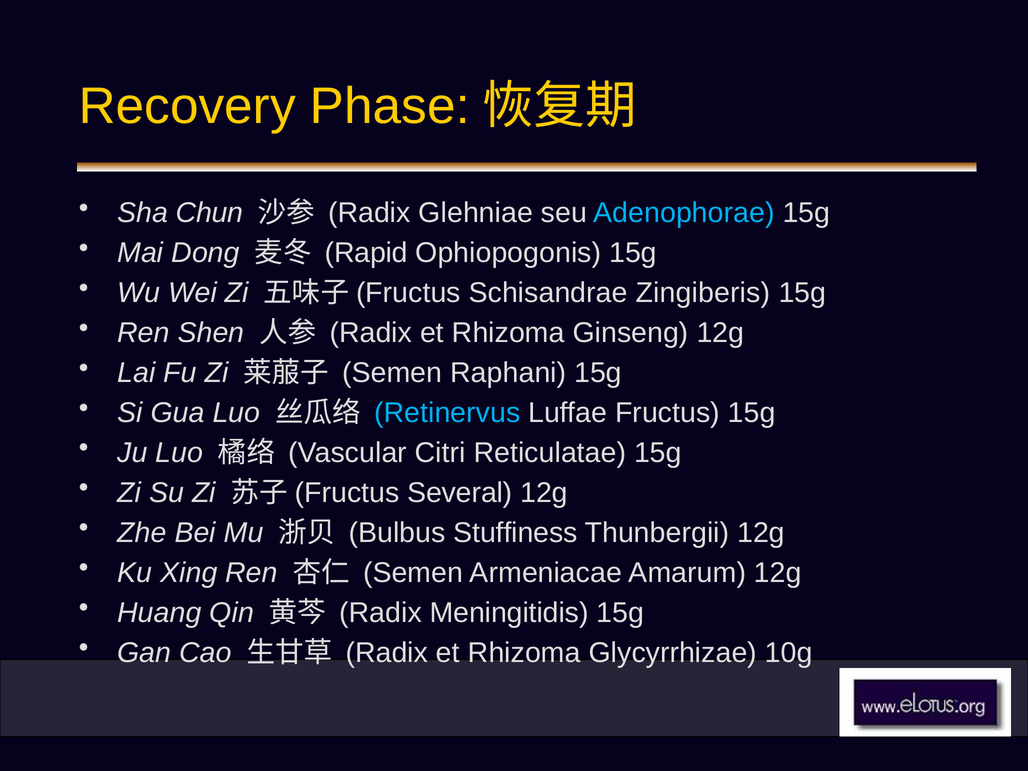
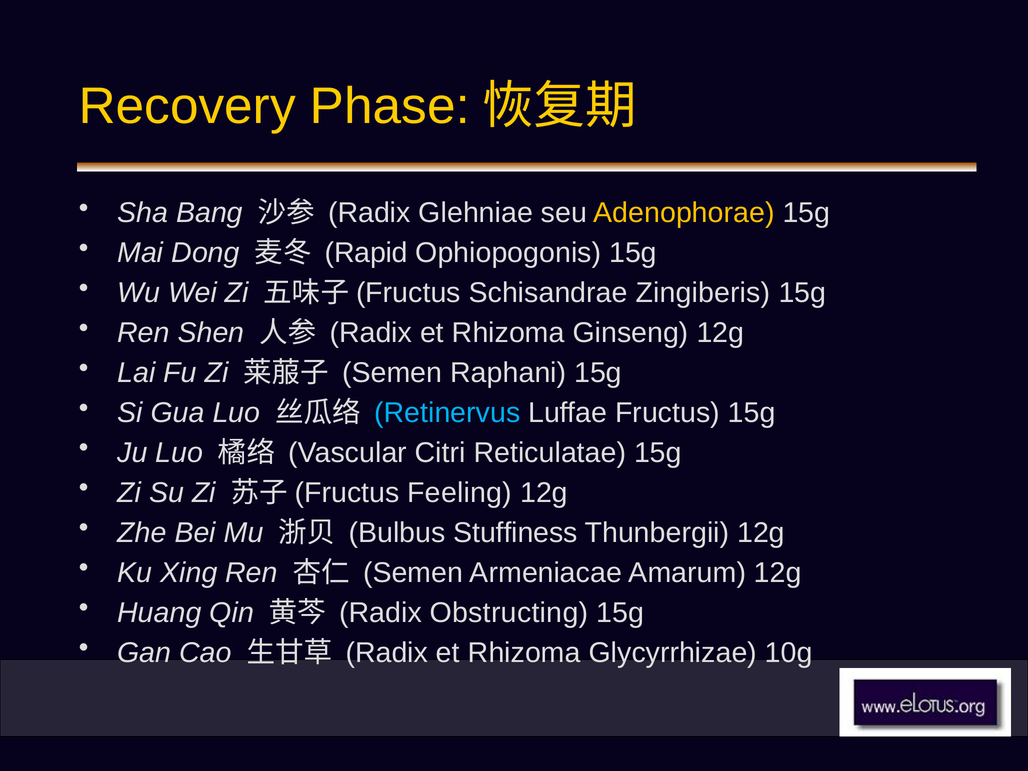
Chun: Chun -> Bang (209, 213)
Adenophorae colour: light blue -> yellow (684, 213)
Several: Several -> Feeling (460, 493)
Meningitidis: Meningitidis -> Obstructing (509, 613)
